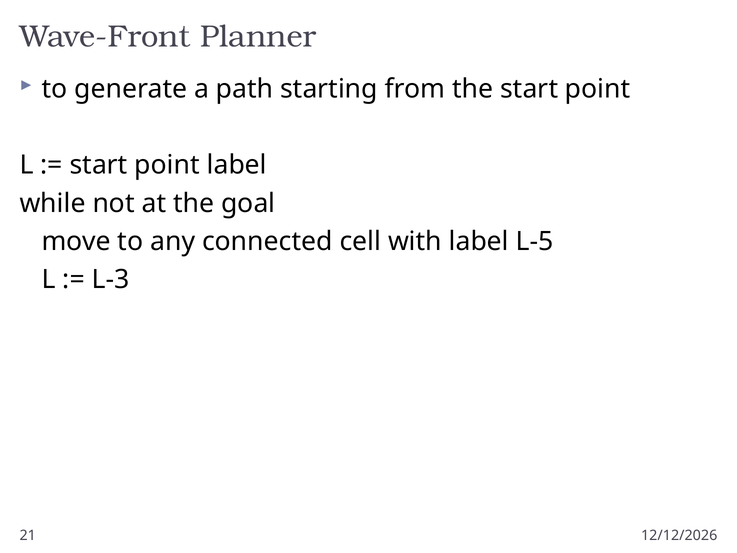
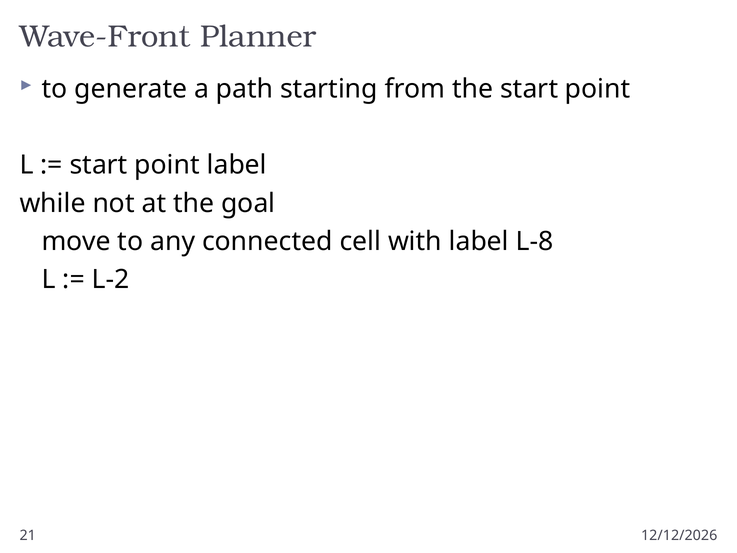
L-5: L-5 -> L-8 (535, 241)
L-3: L-3 -> L-2 (111, 279)
